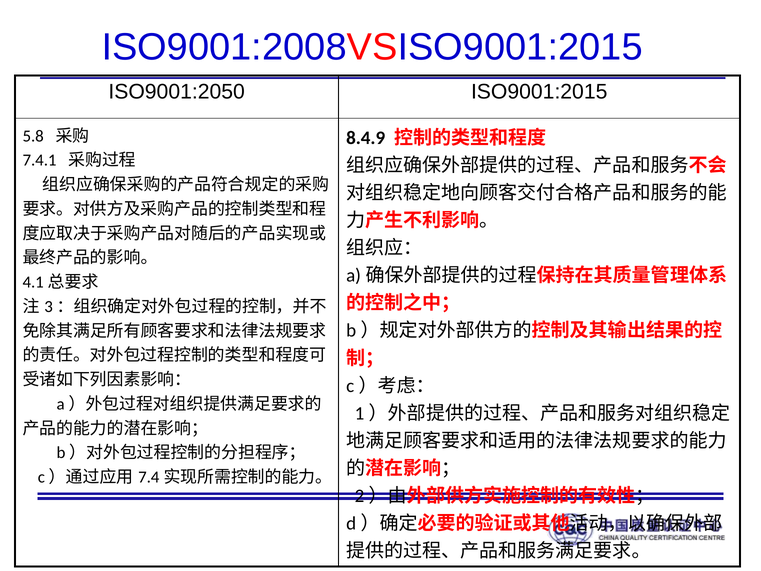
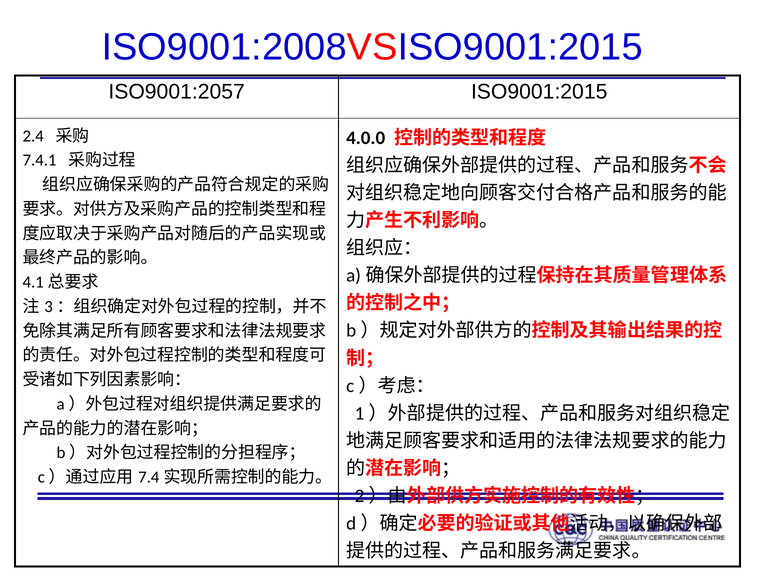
ISO9001:2050: ISO9001:2050 -> ISO9001:2057 (177, 92)
5.8: 5.8 -> 2.4 (33, 136)
8.4.9: 8.4.9 -> 4.0.0 (366, 138)
